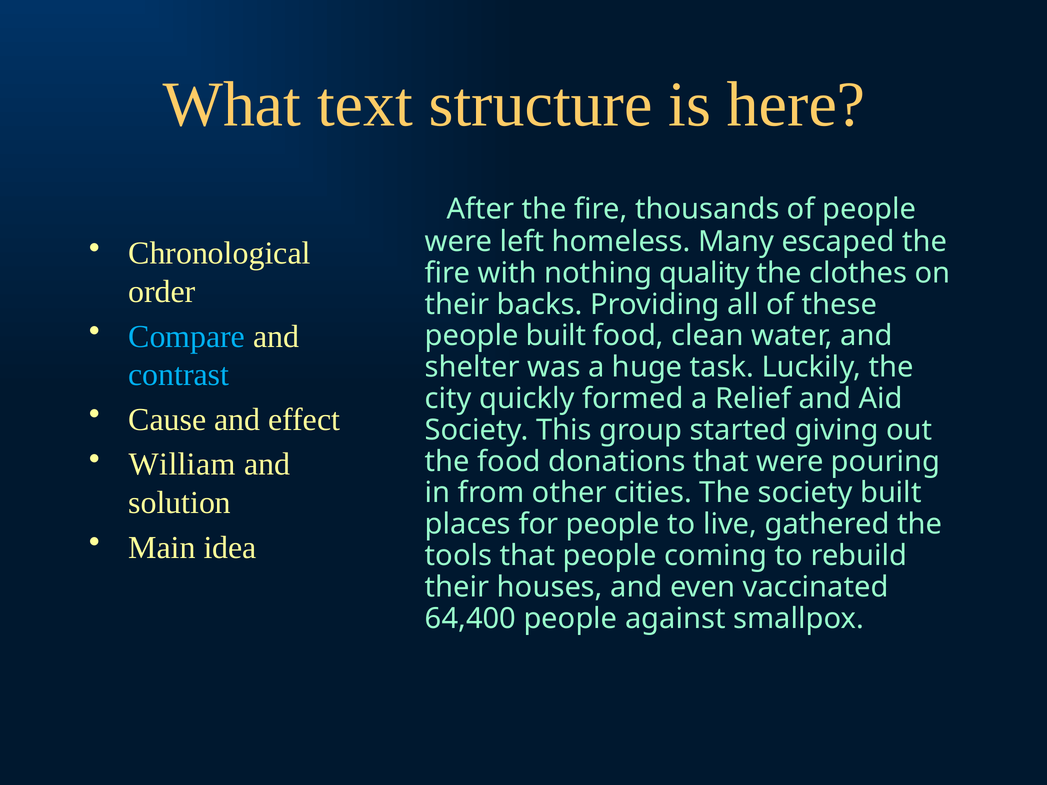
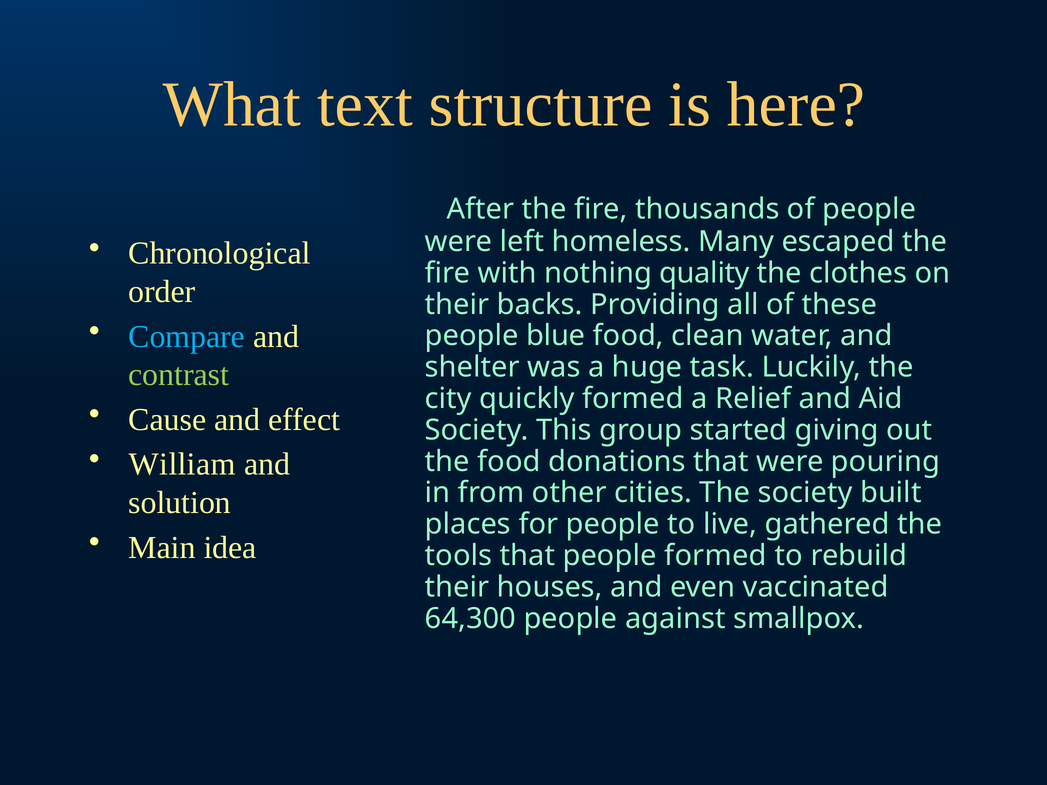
people built: built -> blue (556, 336)
contrast colour: light blue -> light green (179, 375)
people coming: coming -> formed (716, 556)
64,400: 64,400 -> 64,300 (470, 619)
